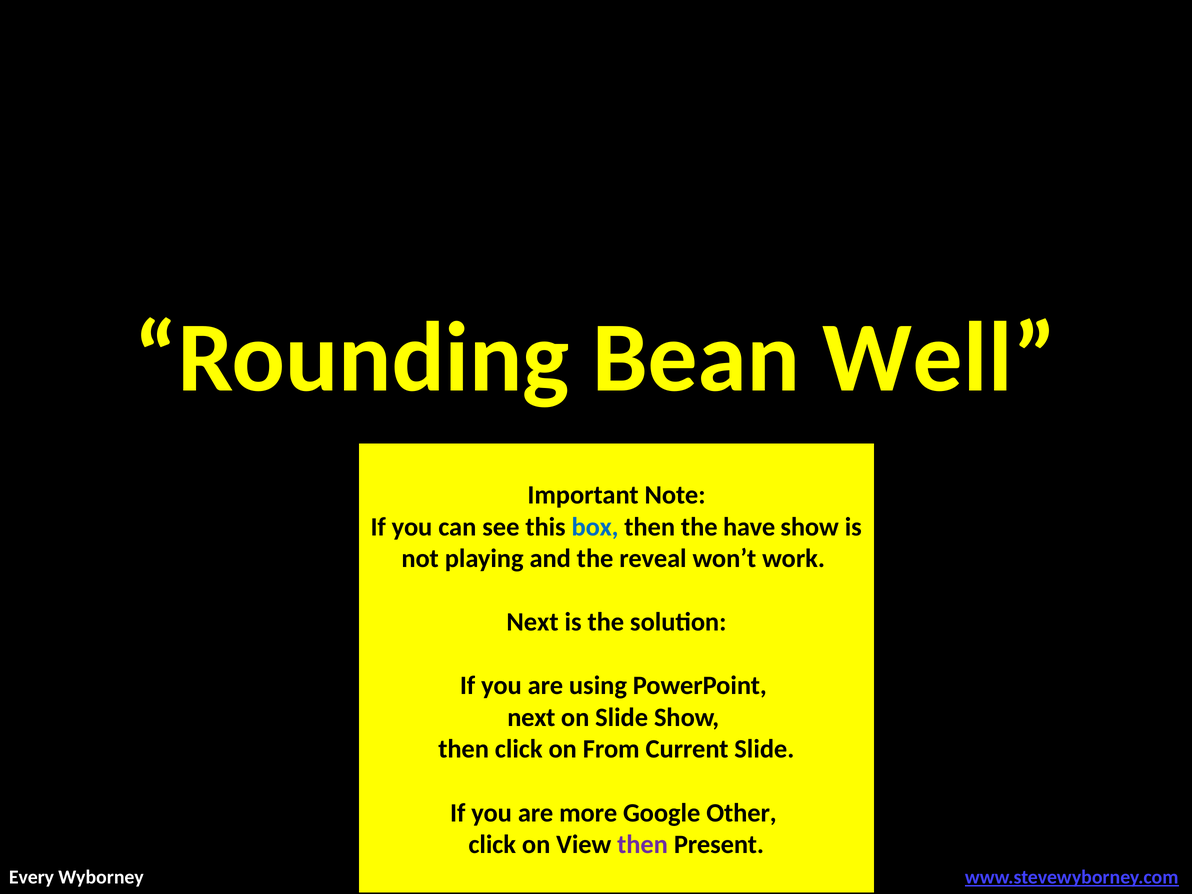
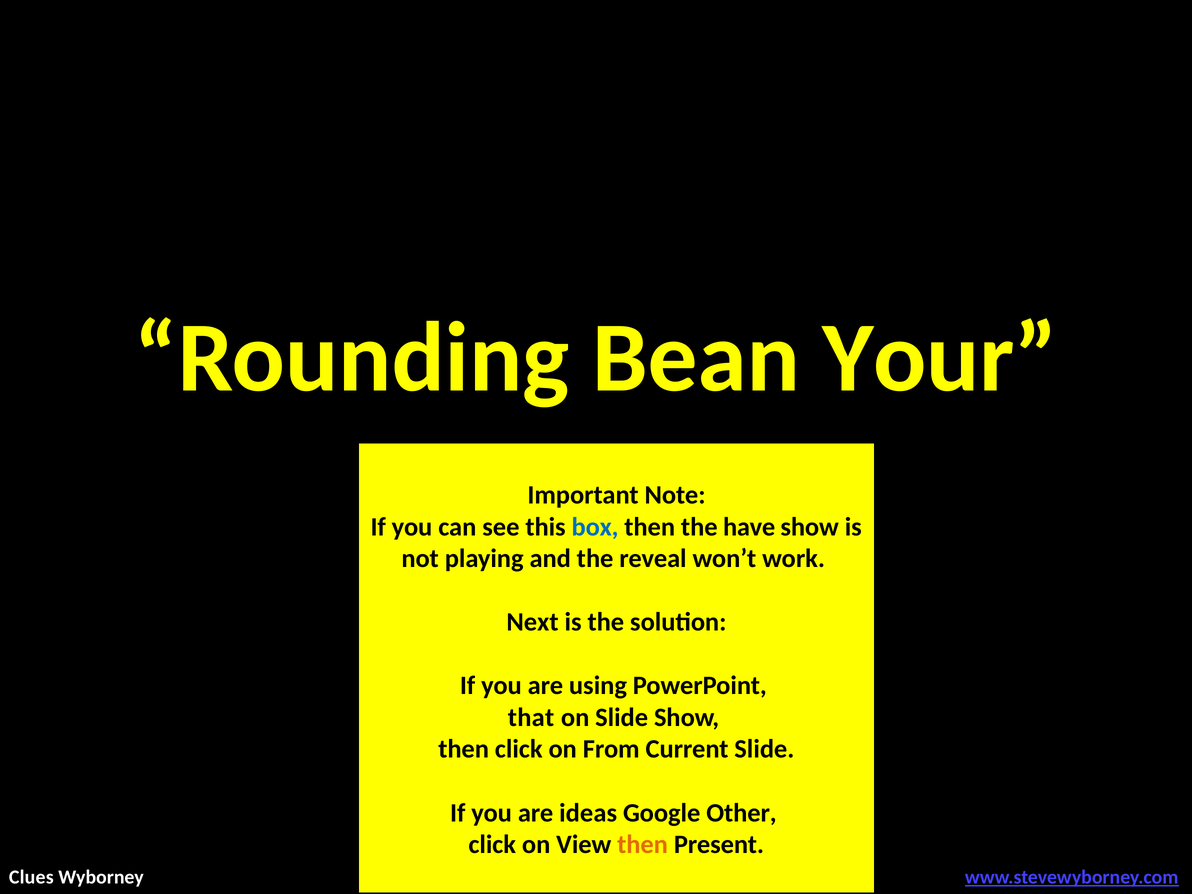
Well: Well -> Your (940, 358)
next: next -> that (531, 717)
more: more -> ideas (588, 813)
then colour: purple -> orange (643, 845)
Every: Every -> Clues (31, 877)
